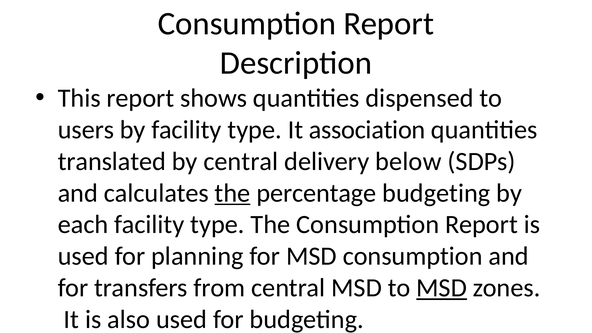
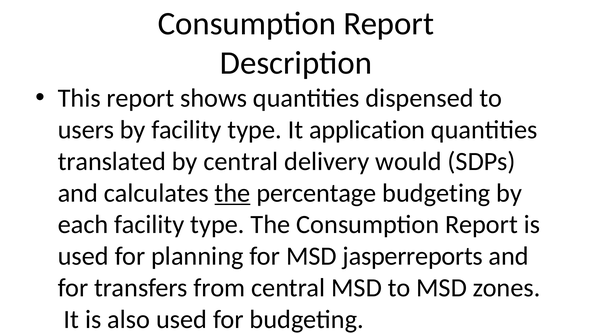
association: association -> application (367, 130)
below: below -> would (408, 161)
MSD consumption: consumption -> jasperreports (413, 256)
MSD underline: present -> none (442, 288)
